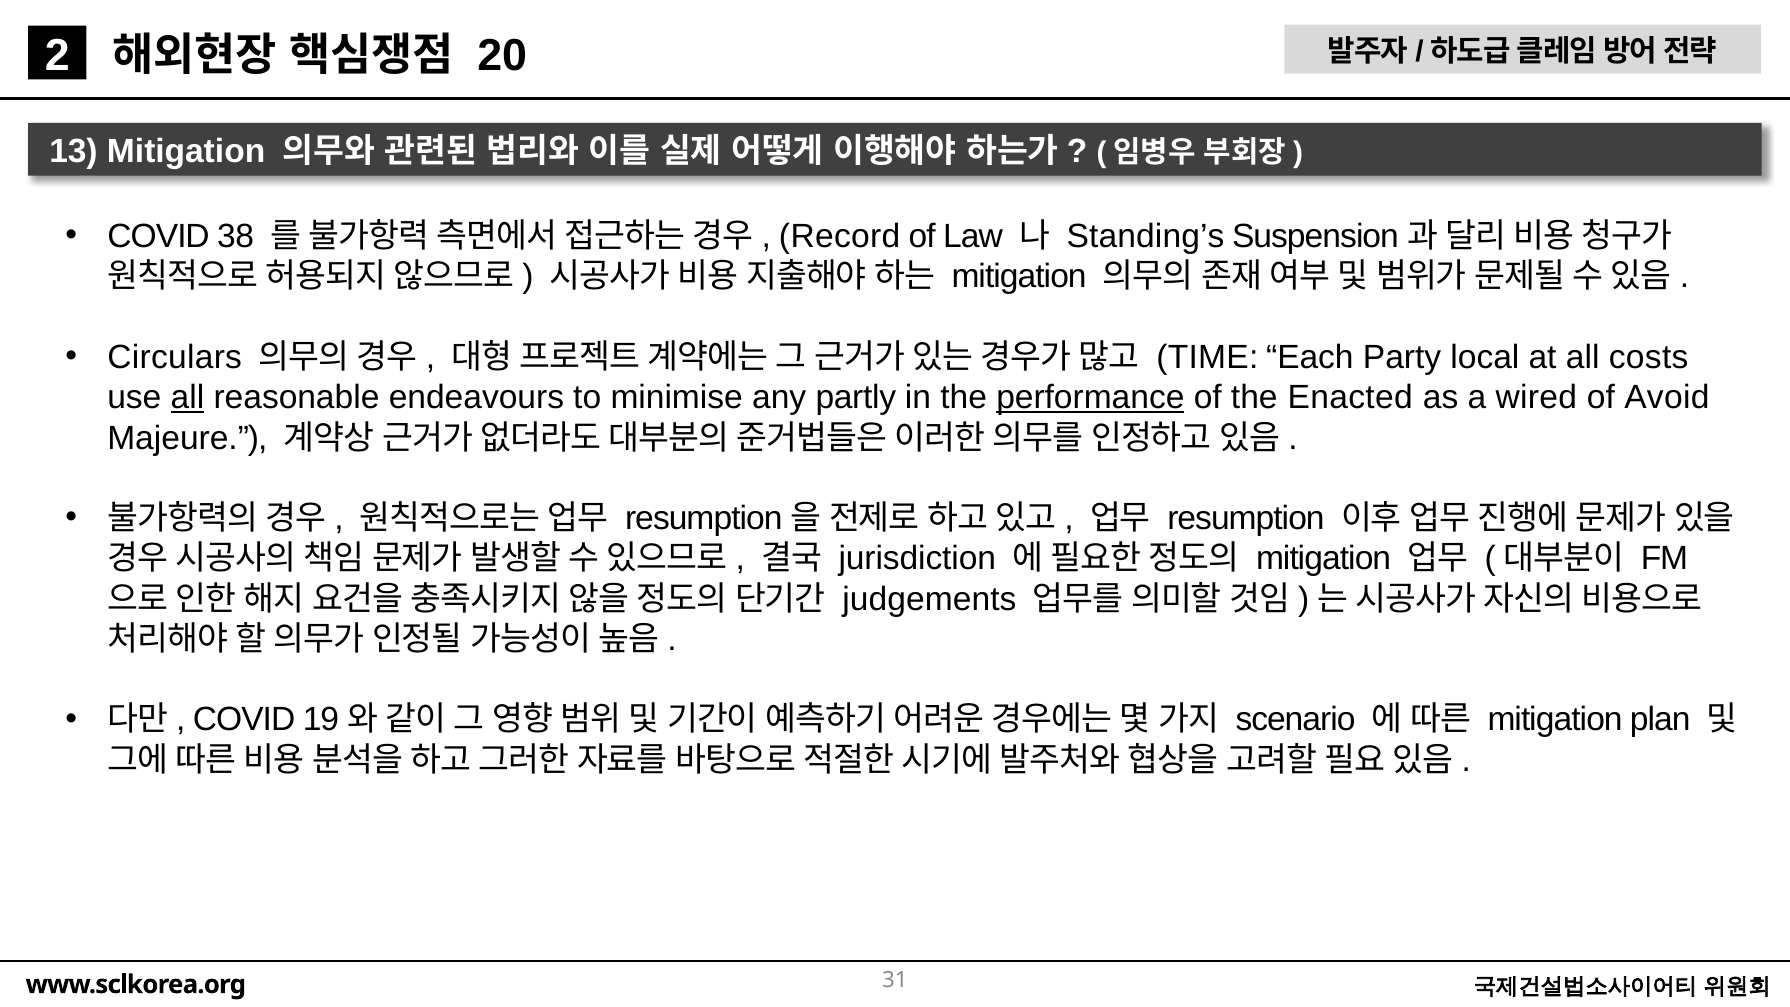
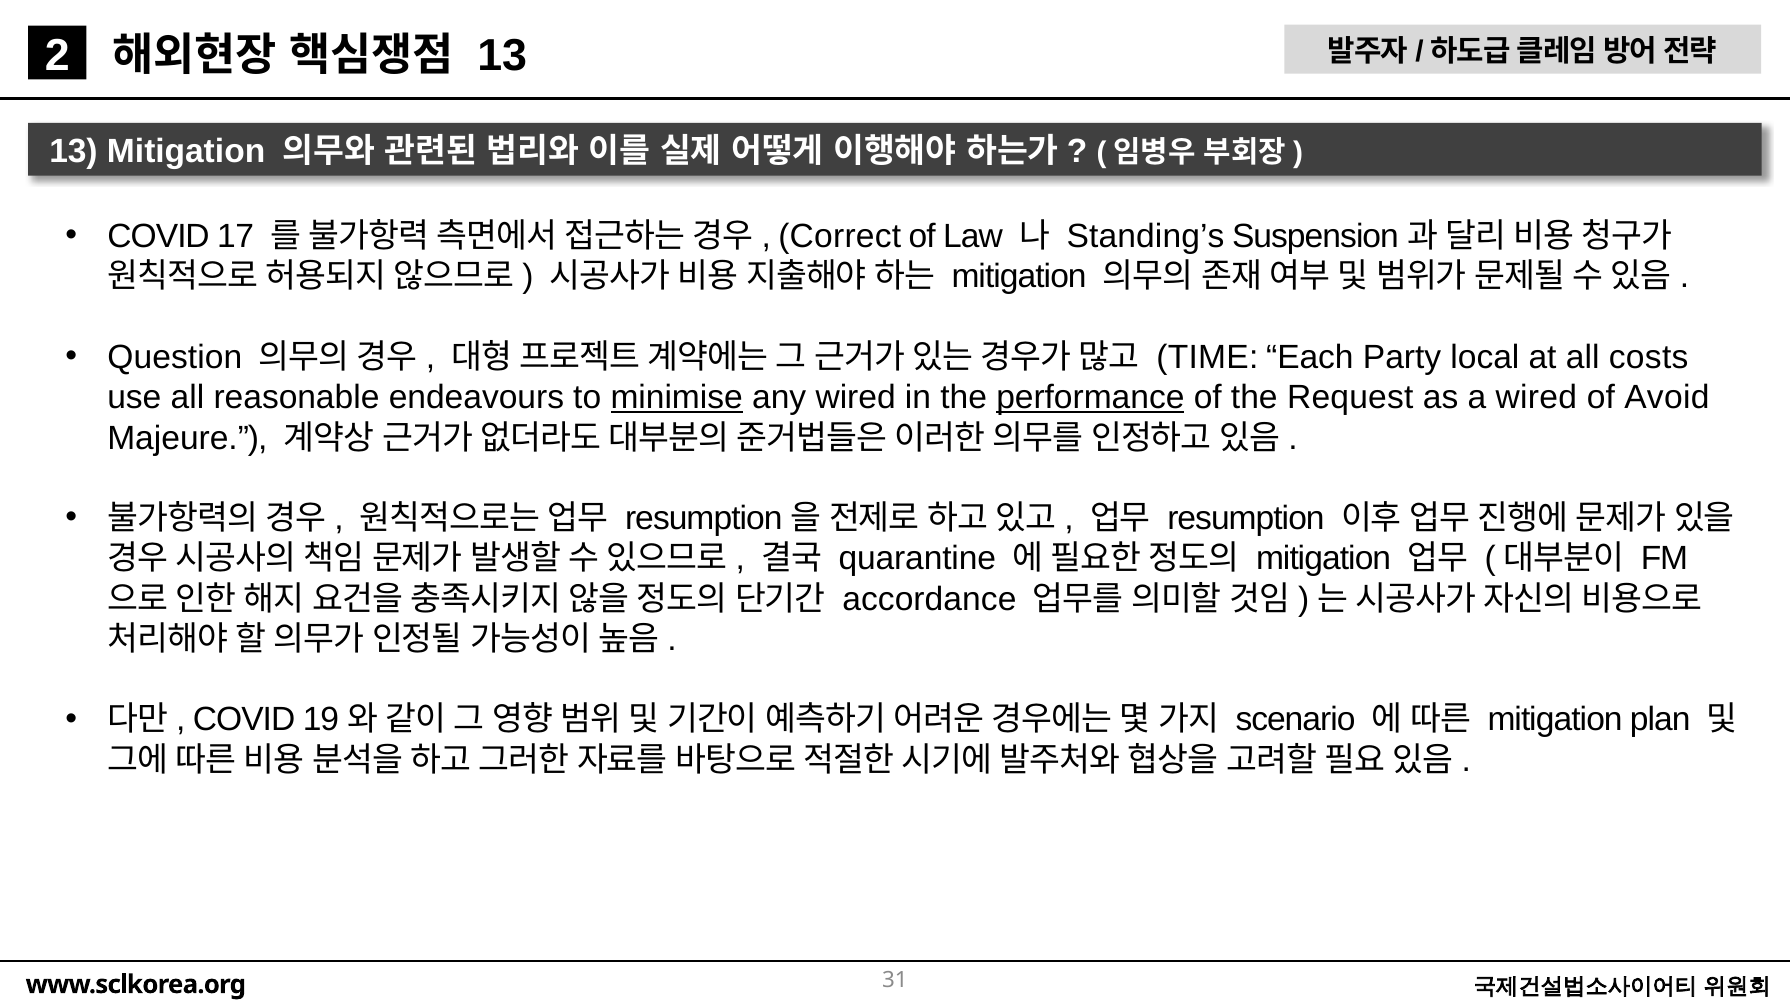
20: 20 -> 13 (502, 55)
38: 38 -> 17 (236, 236)
Record: Record -> Correct (840, 236)
Circulars: Circulars -> Question (175, 357)
all underline: present -> none (187, 398)
minimise underline: none -> present (677, 398)
any partly: partly -> wired (856, 398)
Enacted: Enacted -> Request (1350, 398)
jurisdiction: jurisdiction -> quarantine (917, 559)
judgements: judgements -> accordance (929, 599)
